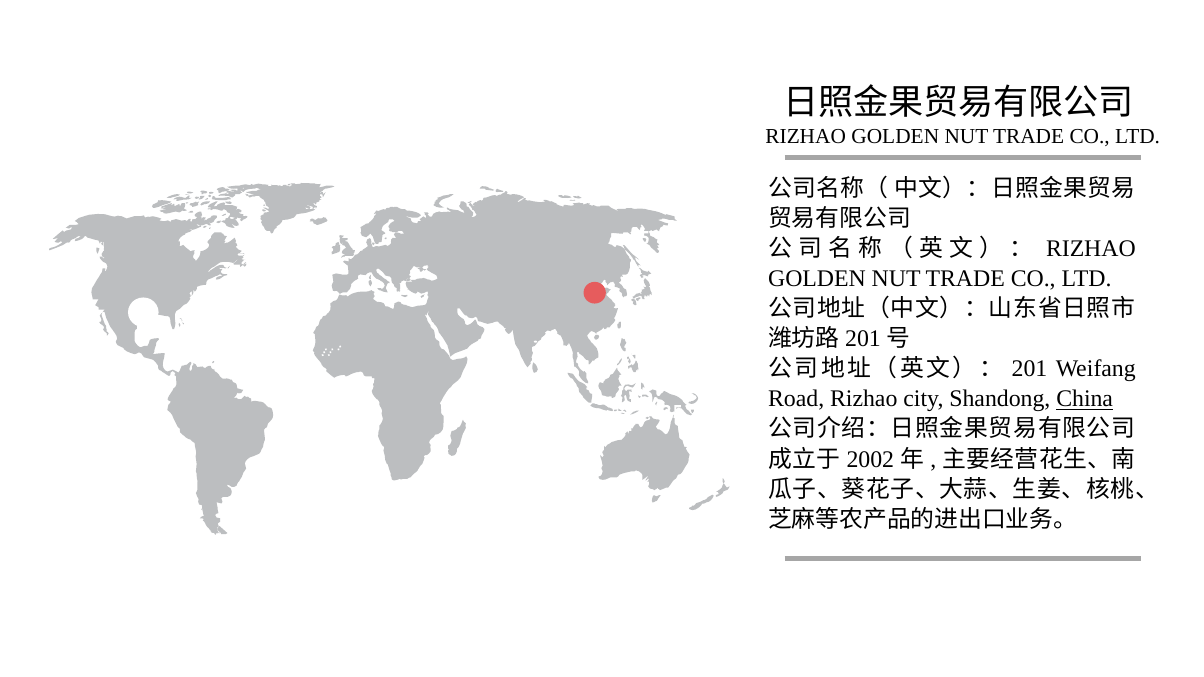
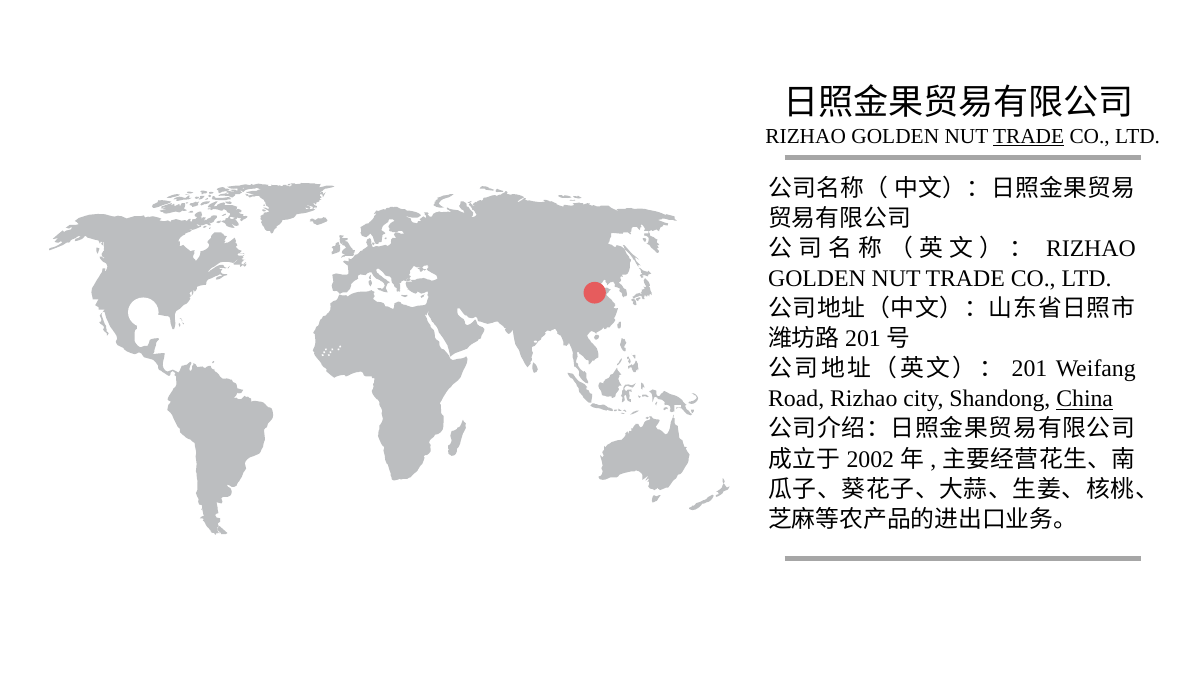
TRADE underline: none -> present (1029, 136)
